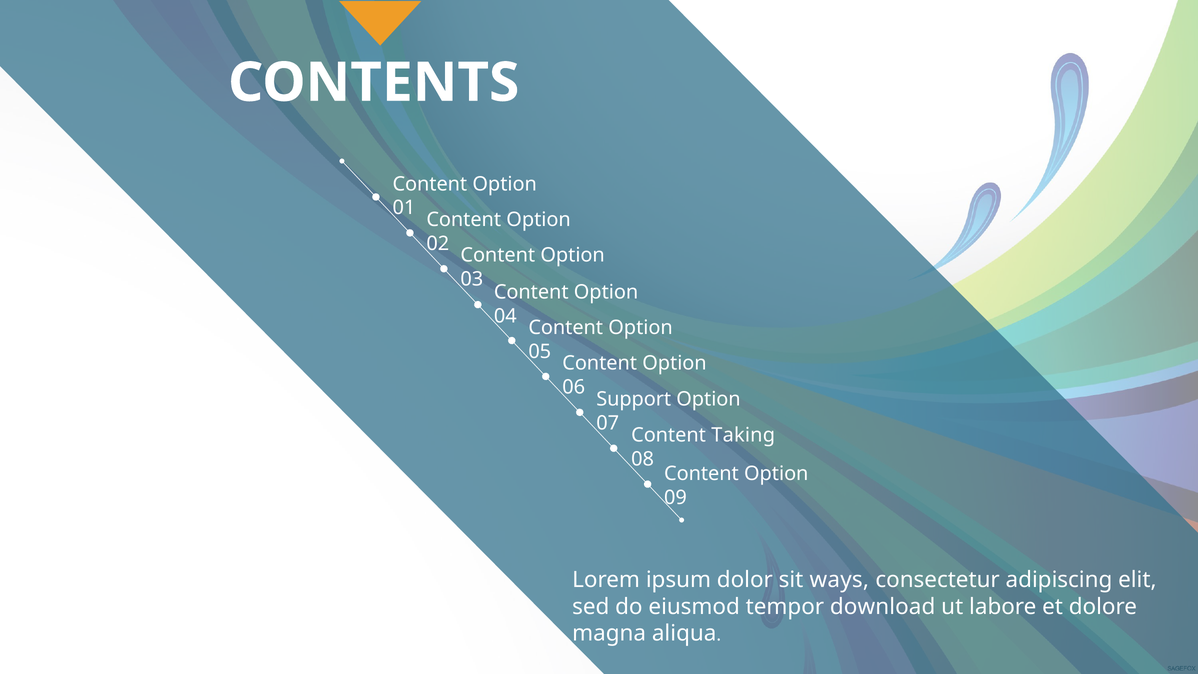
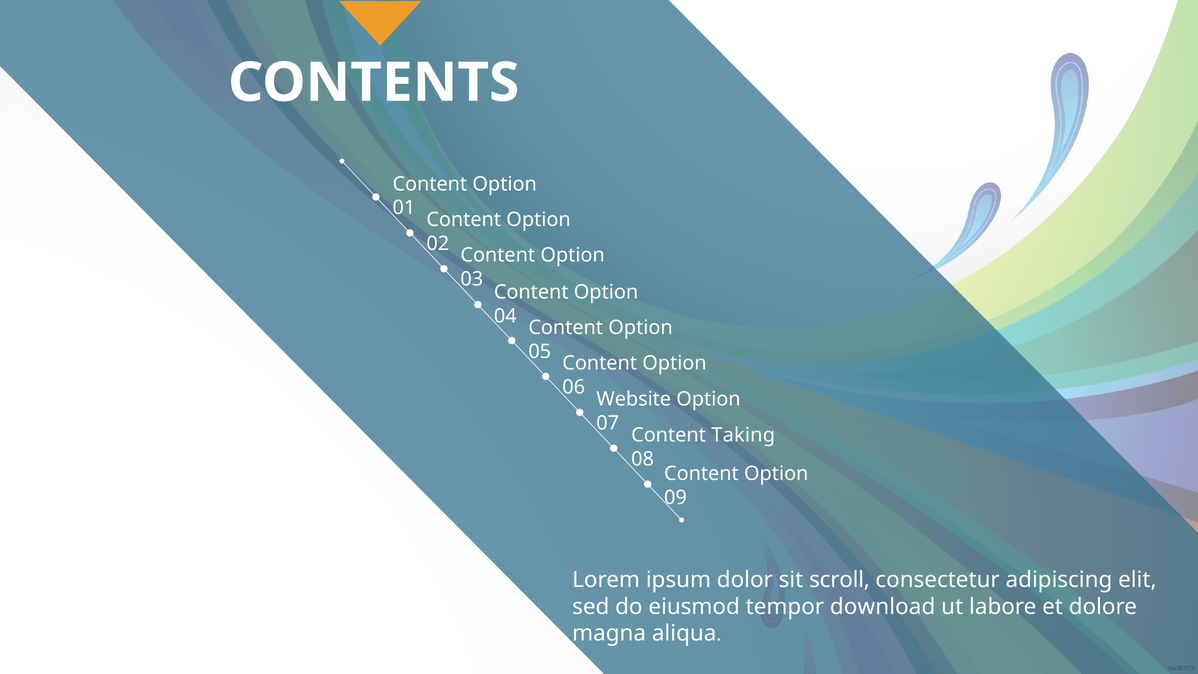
Support: Support -> Website (634, 399)
ways: ways -> scroll (840, 580)
